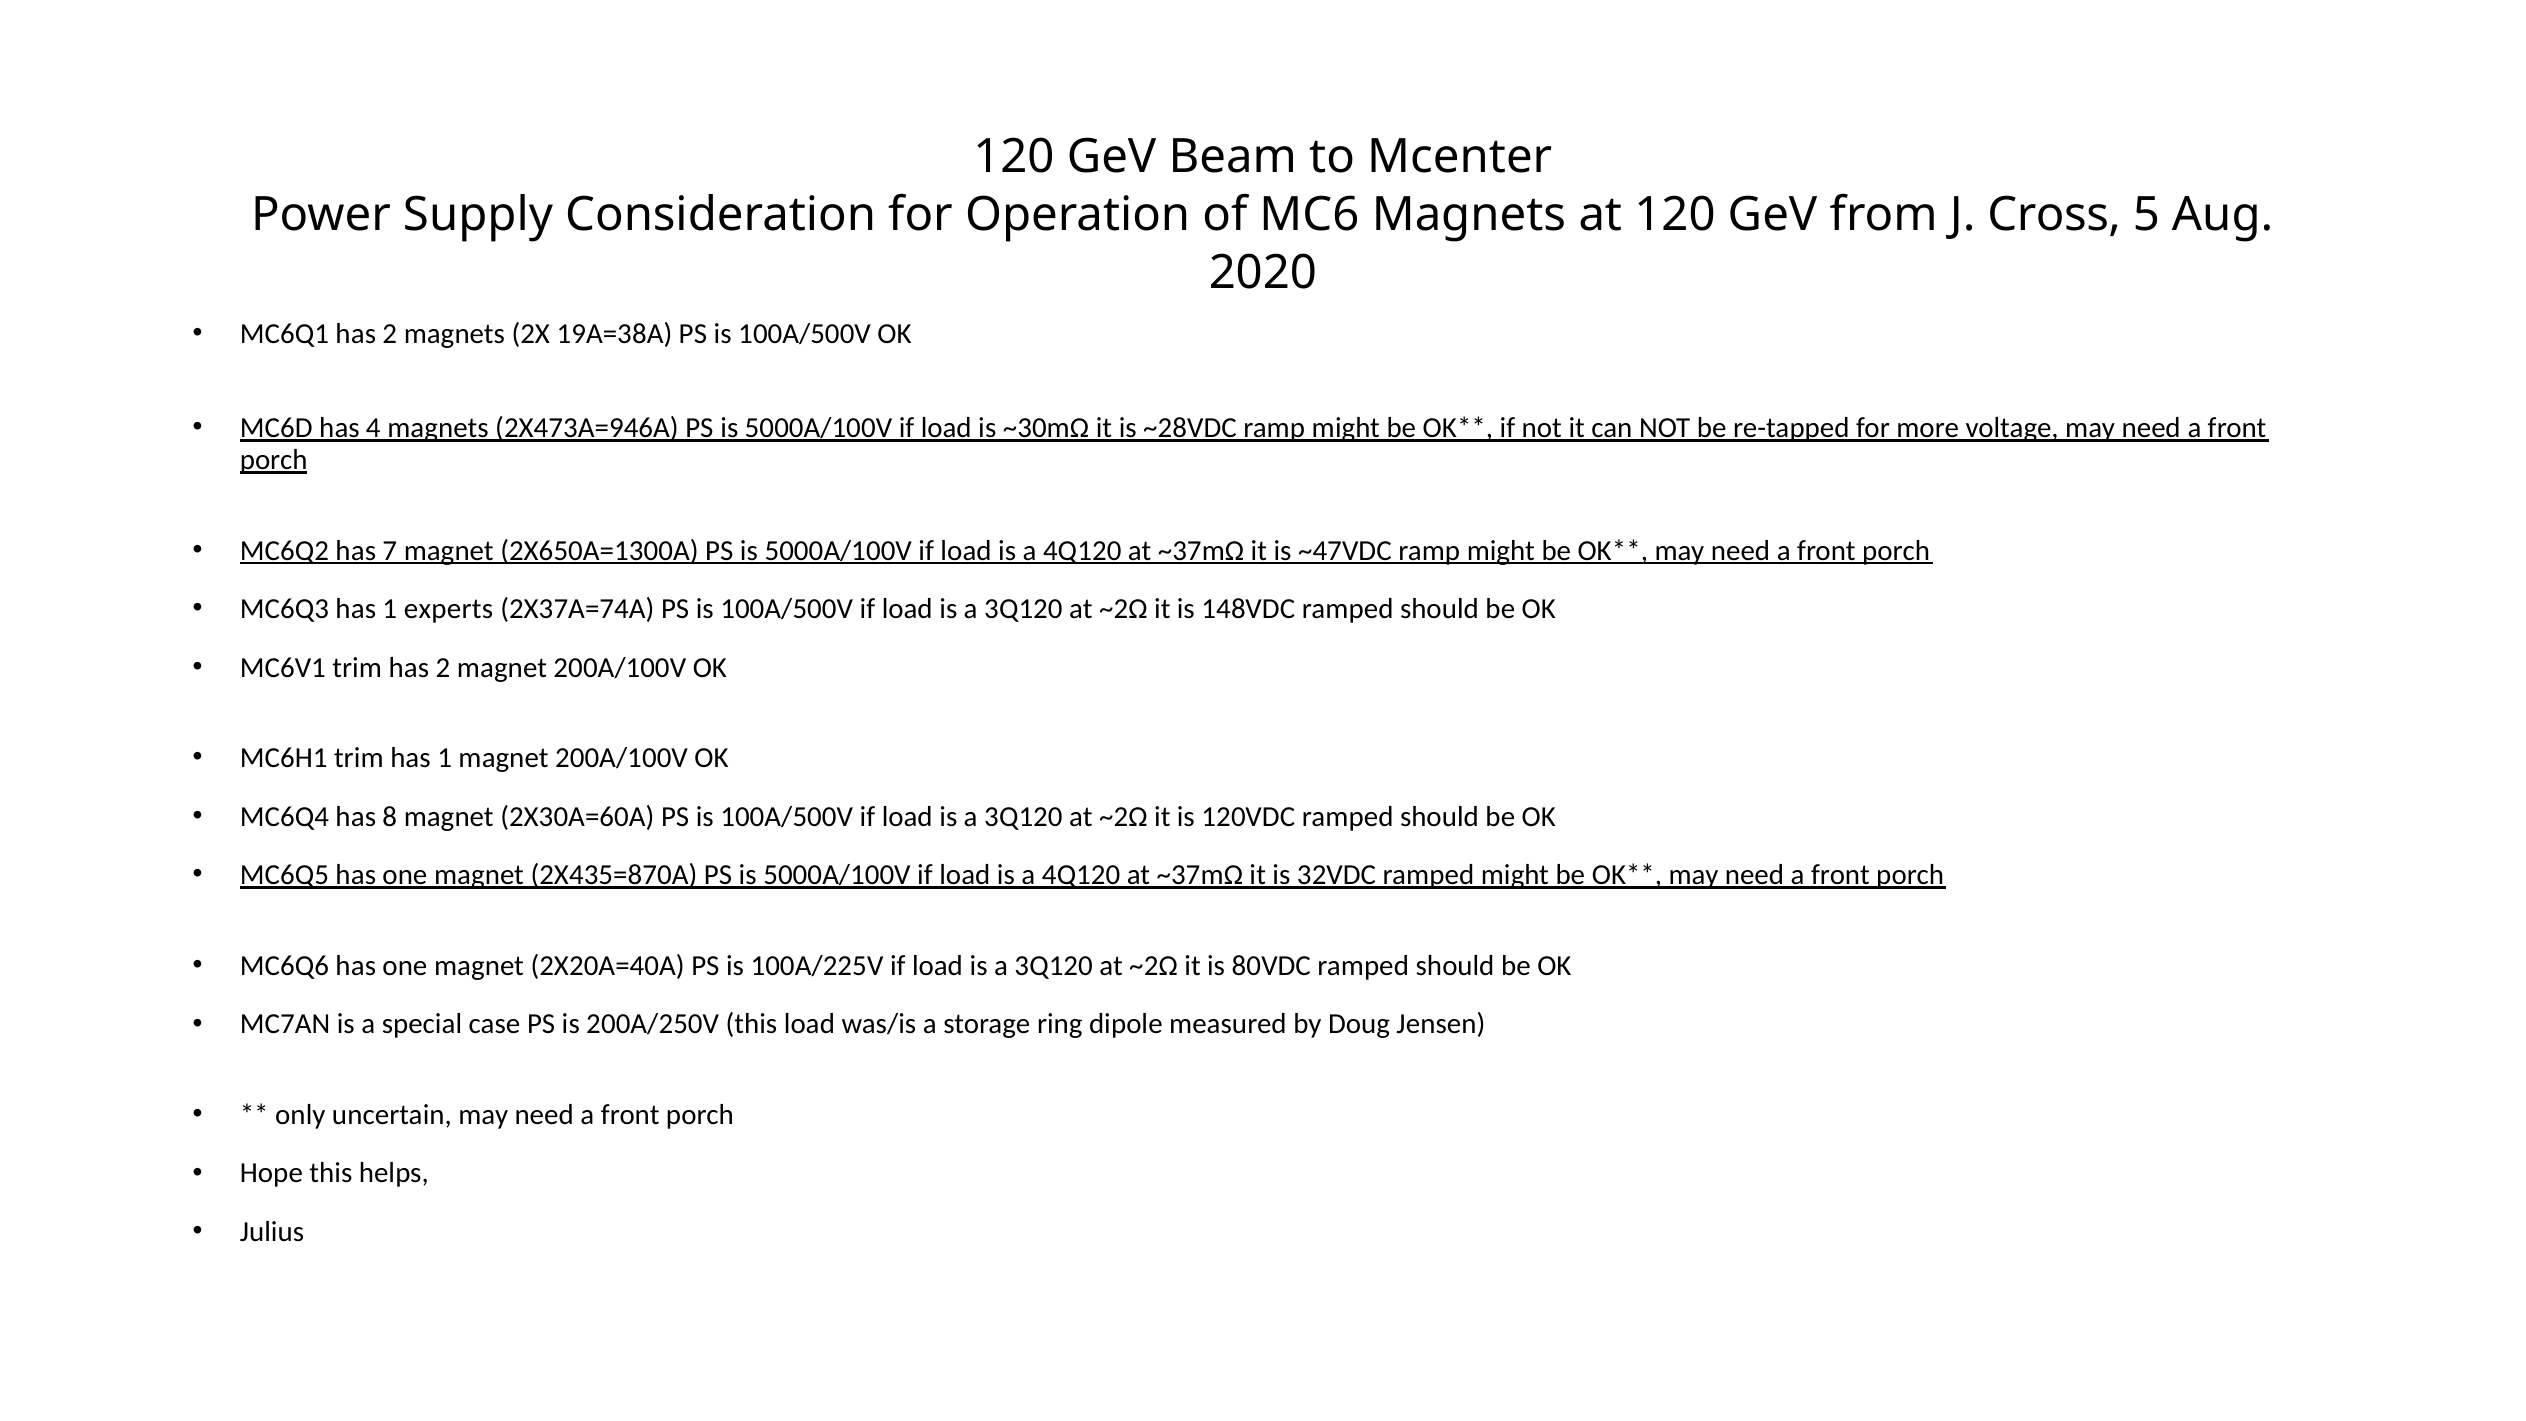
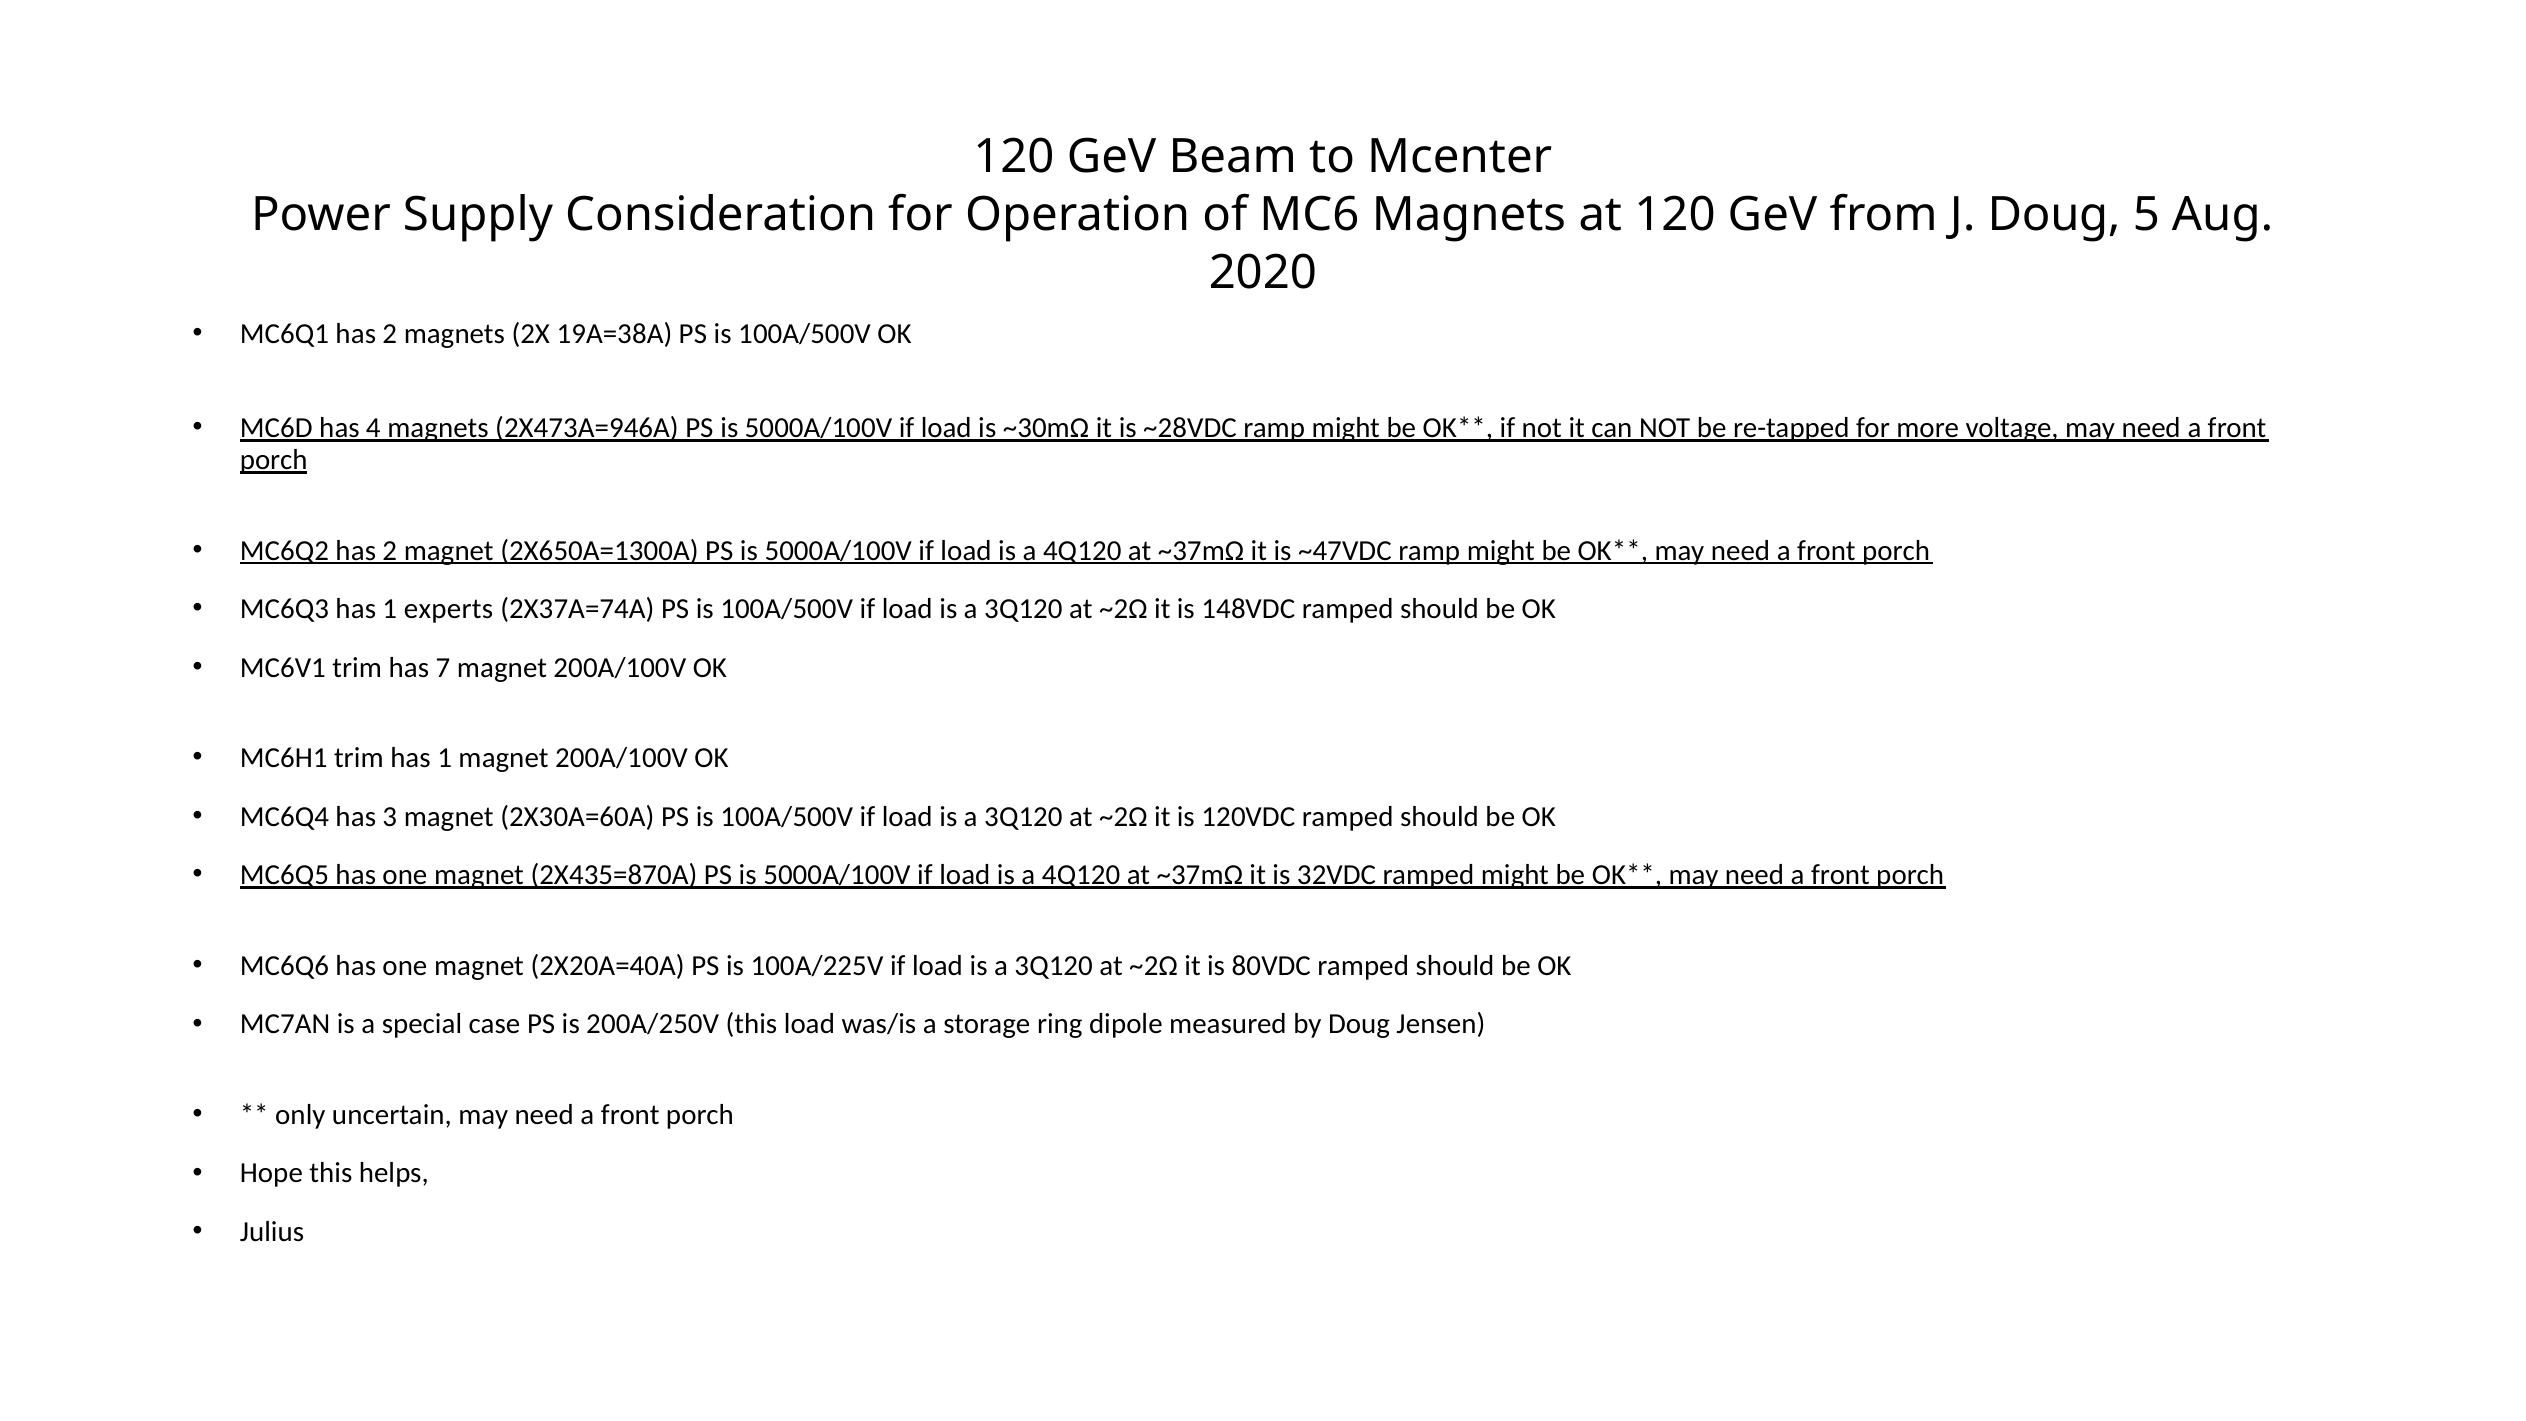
J Cross: Cross -> Doug (2054, 215)
MC6Q2 has 7: 7 -> 2 (390, 551)
trim has 2: 2 -> 7 (443, 667)
8: 8 -> 3 (390, 817)
